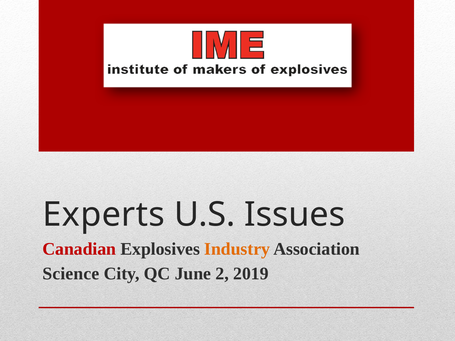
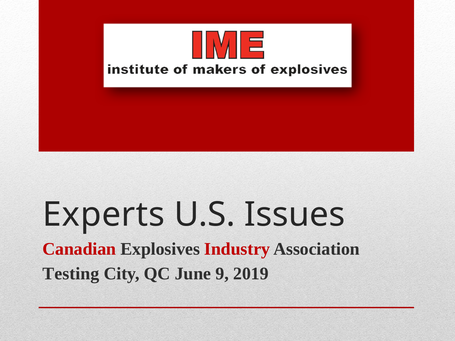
Industry colour: orange -> red (237, 249)
Science: Science -> Testing (71, 274)
2: 2 -> 9 (222, 274)
